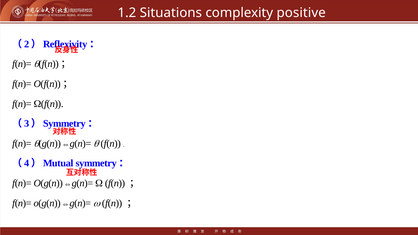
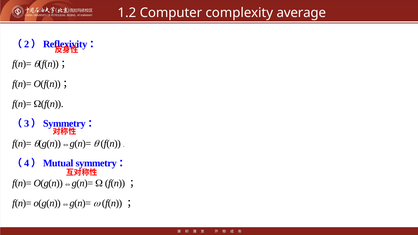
Situations: Situations -> Computer (171, 13)
positive: positive -> average (301, 13)
